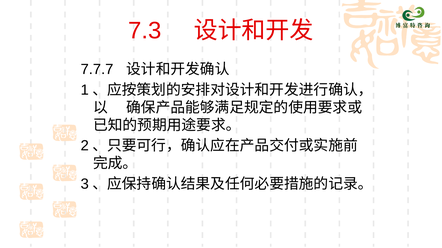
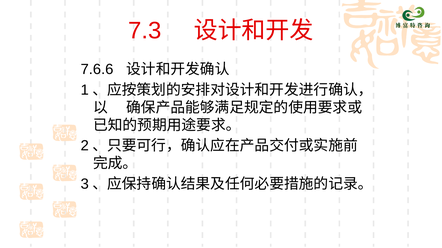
7.7.7: 7.7.7 -> 7.6.6 (97, 70)
